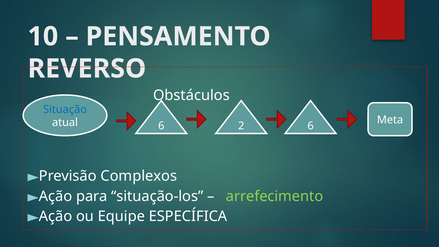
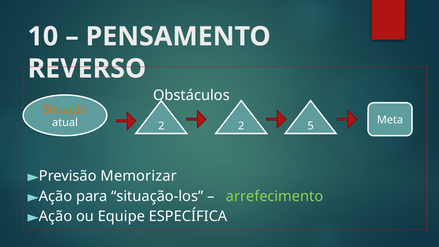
Situação colour: blue -> orange (65, 109)
atual 6: 6 -> 2 (161, 126)
2 6: 6 -> 5 (311, 126)
Complexos: Complexos -> Memorizar (139, 176)
